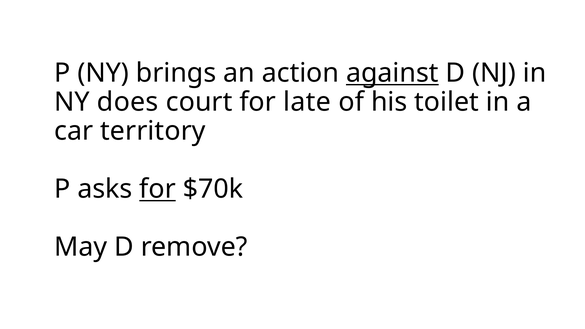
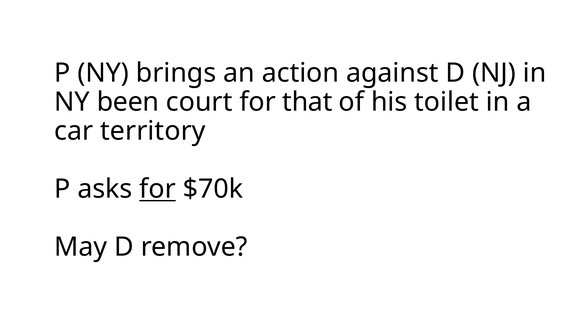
against underline: present -> none (392, 73)
does: does -> been (128, 102)
late: late -> that (307, 102)
